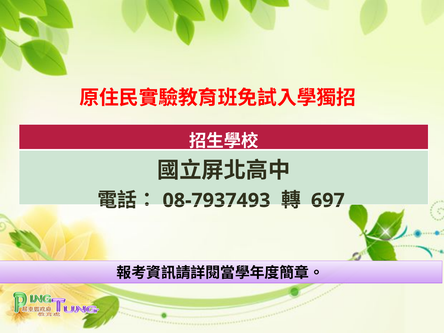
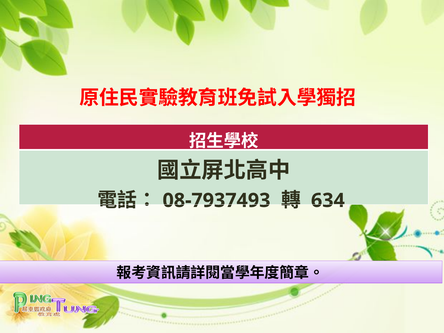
697: 697 -> 634 (328, 200)
